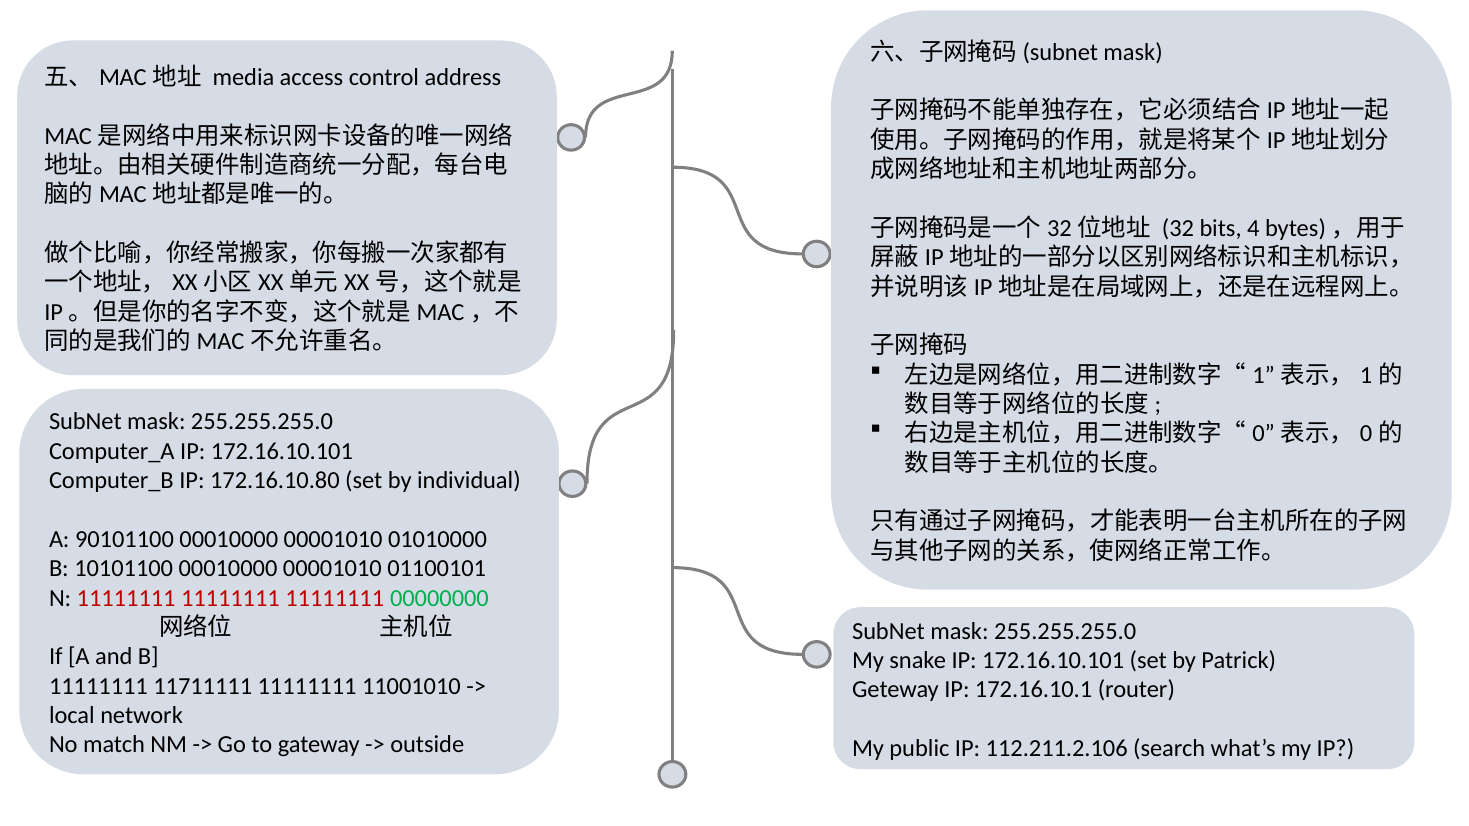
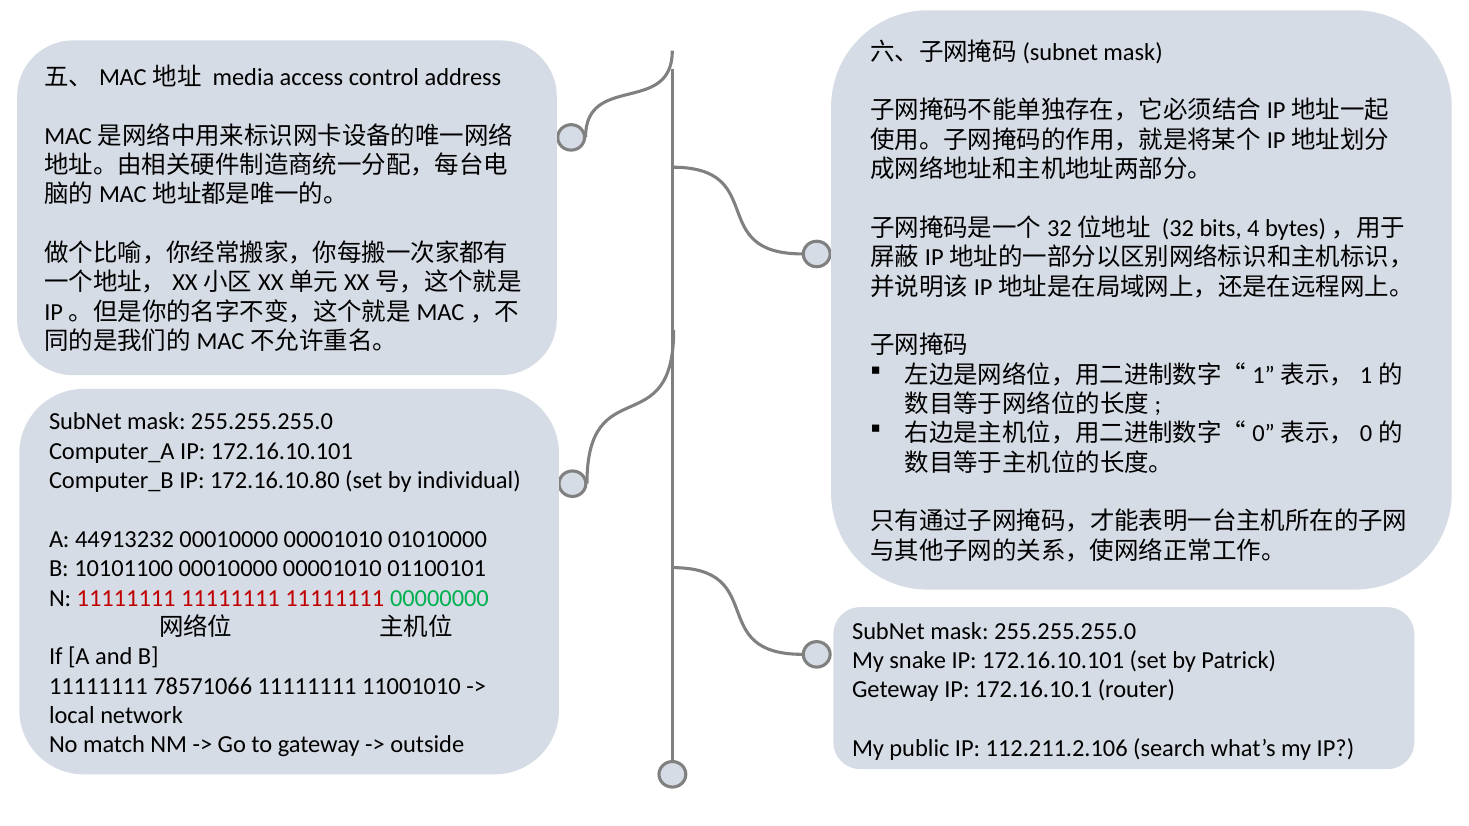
90101100: 90101100 -> 44913232 (124, 539)
11711111: 11711111 -> 78571066 (203, 686)
